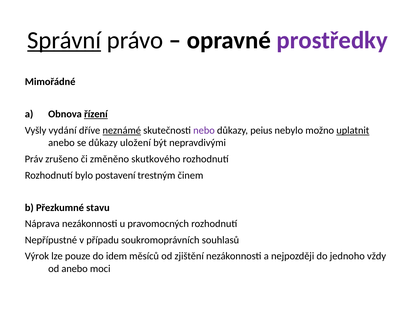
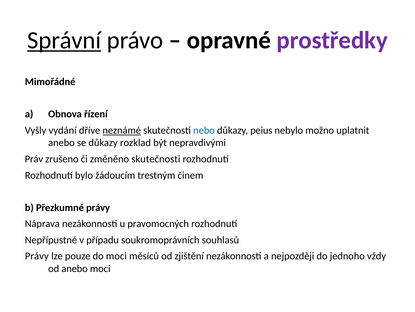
řízení underline: present -> none (96, 114)
nebo colour: purple -> blue (204, 130)
uplatnit underline: present -> none (353, 130)
uložení: uložení -> rozklad (135, 143)
změněno skutkového: skutkového -> skutečnosti (156, 159)
postavení: postavení -> žádoucím (115, 175)
Přezkumné stavu: stavu -> právy (98, 207)
Výrok: Výrok -> Právy (37, 256)
do idem: idem -> moci (116, 256)
